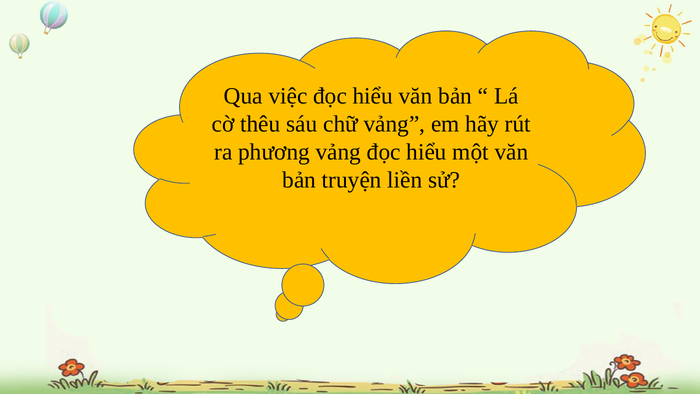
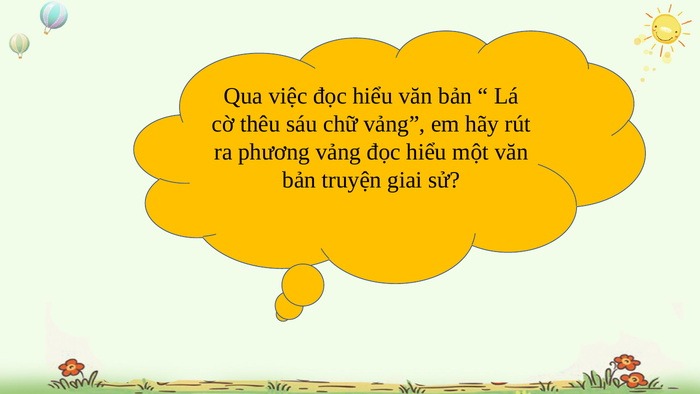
liền: liền -> giai (405, 180)
